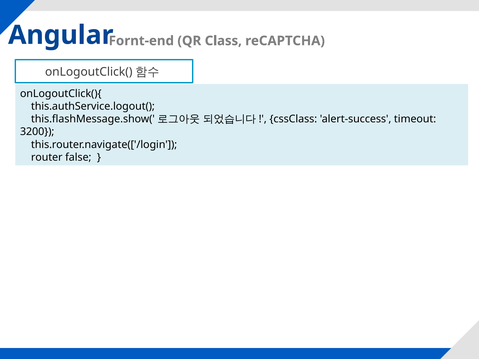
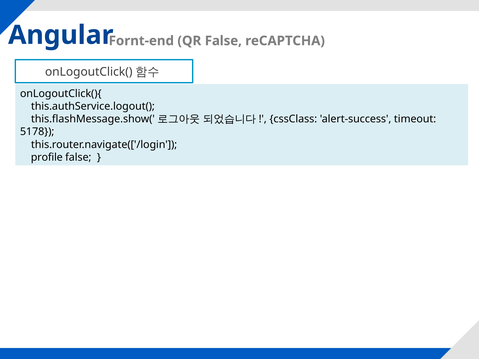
QR Class: Class -> False (223, 41)
3200: 3200 -> 5178 (37, 132)
router: router -> profile (47, 157)
